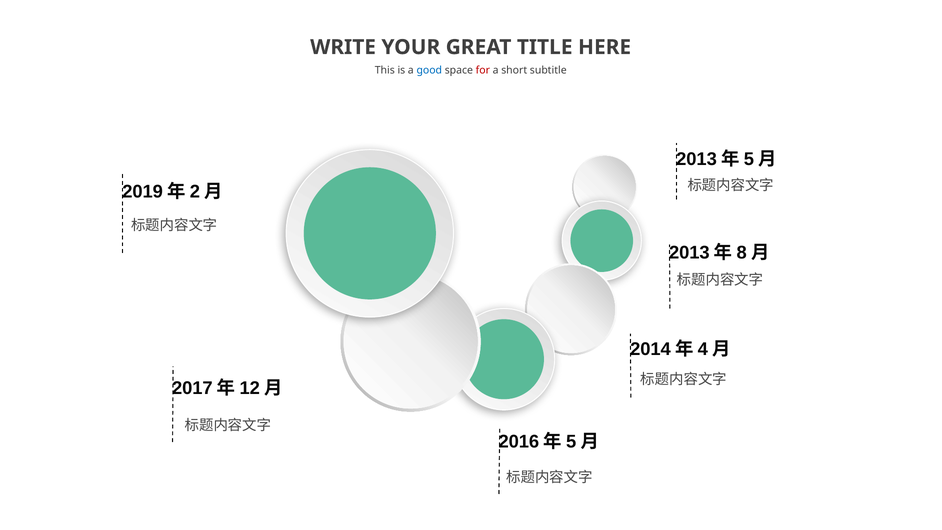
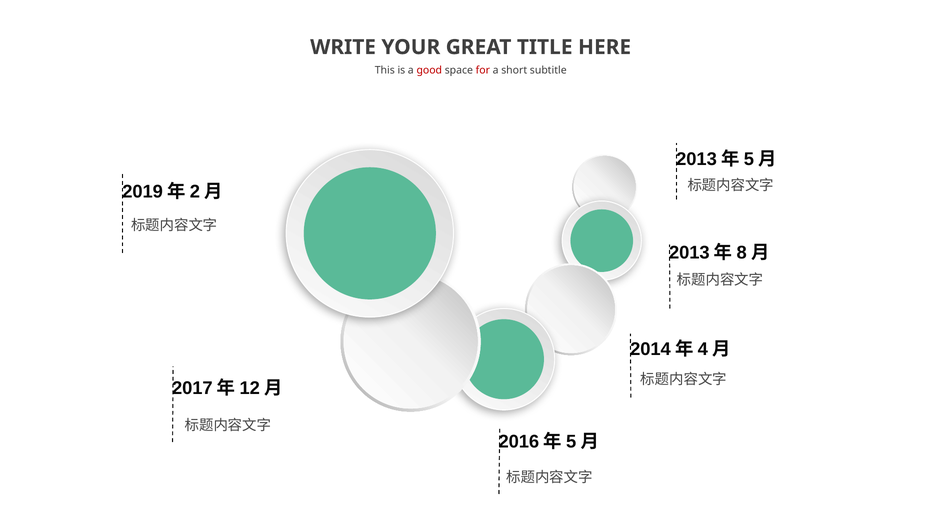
good colour: blue -> red (429, 70)
